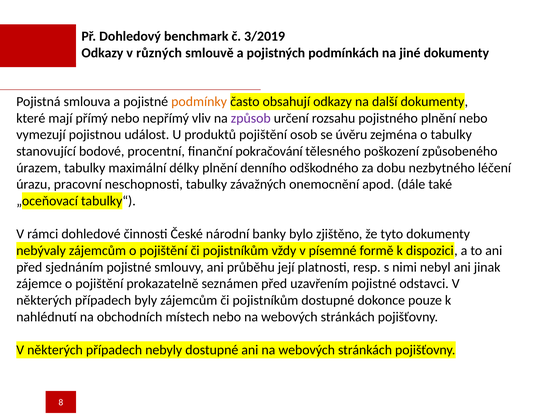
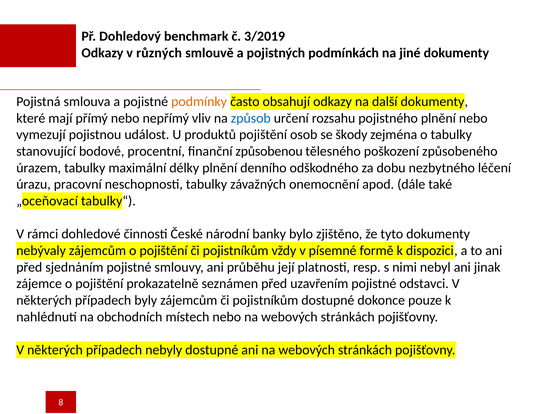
způsob colour: purple -> blue (251, 118)
úvěru: úvěru -> škody (351, 135)
pokračování: pokračování -> způsobenou (269, 151)
